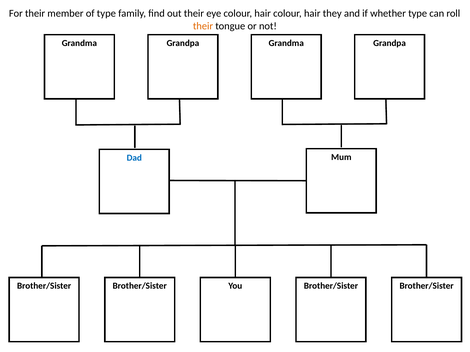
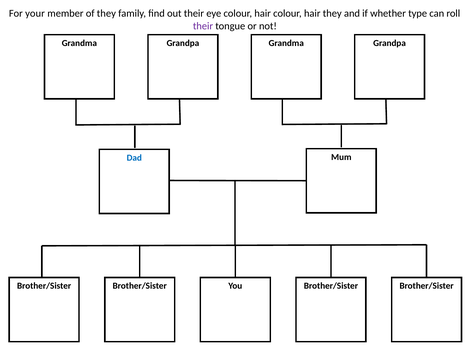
For their: their -> your (35, 13)
of type: type -> they (106, 13)
their colour: orange -> purple (203, 26)
